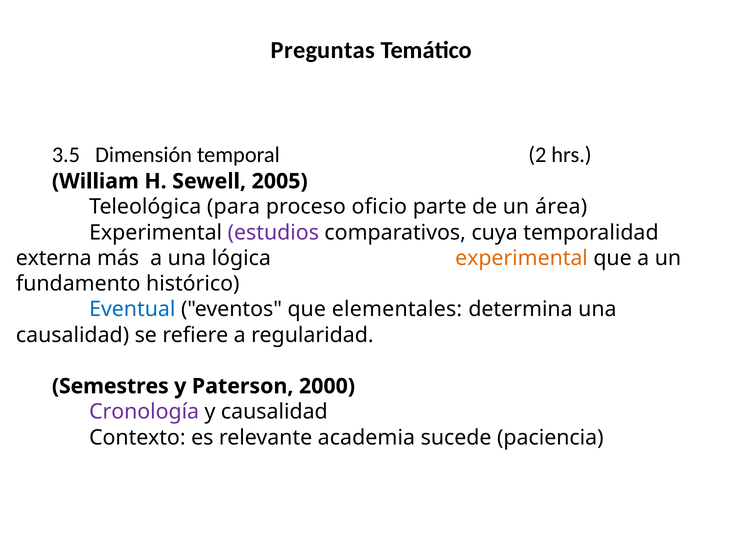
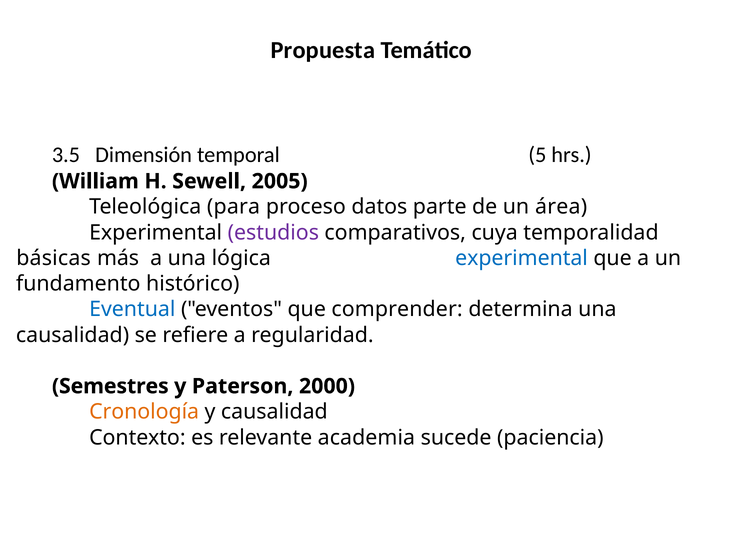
Preguntas: Preguntas -> Propuesta (323, 50)
2: 2 -> 5 (537, 155)
oficio: oficio -> datos (379, 207)
externa: externa -> básicas (54, 258)
experimental colour: orange -> blue (522, 258)
elementales: elementales -> comprender (397, 309)
Cronología colour: purple -> orange (144, 412)
